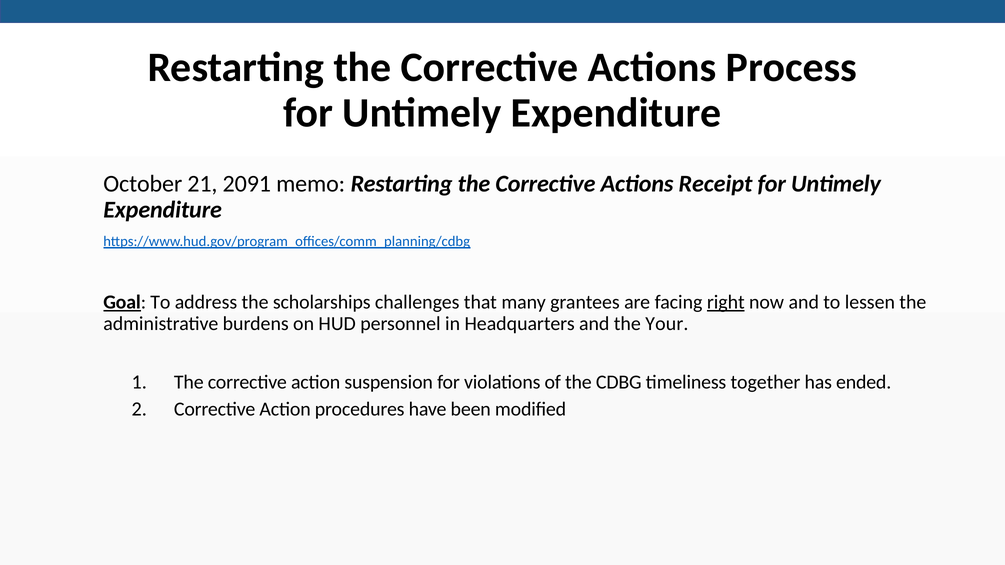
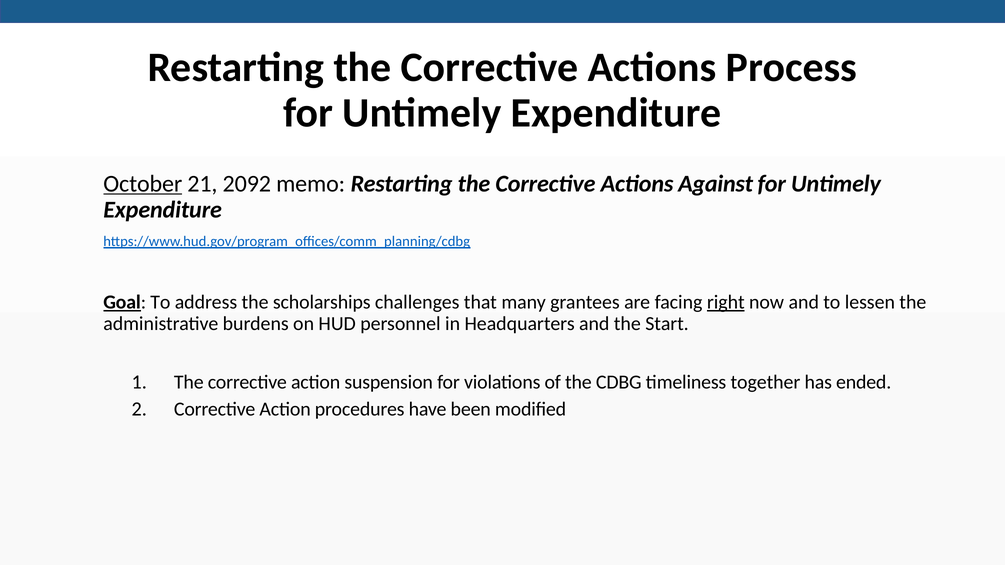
October underline: none -> present (143, 184)
2091: 2091 -> 2092 (247, 184)
Receipt: Receipt -> Against (716, 184)
Your: Your -> Start (667, 324)
